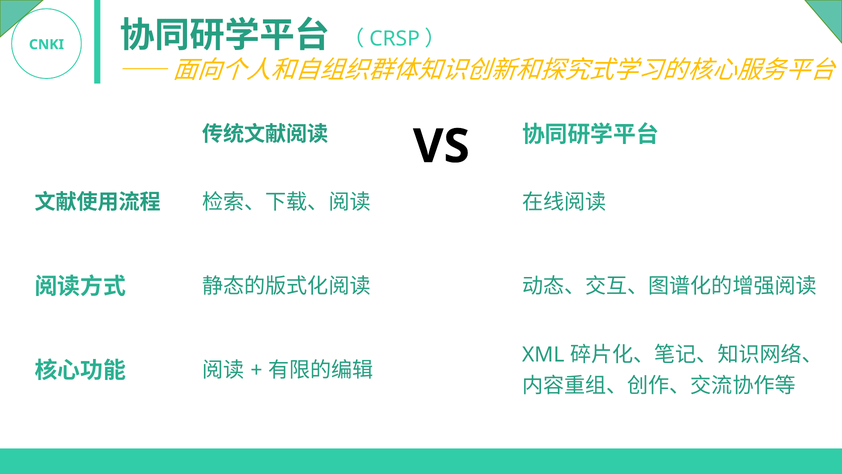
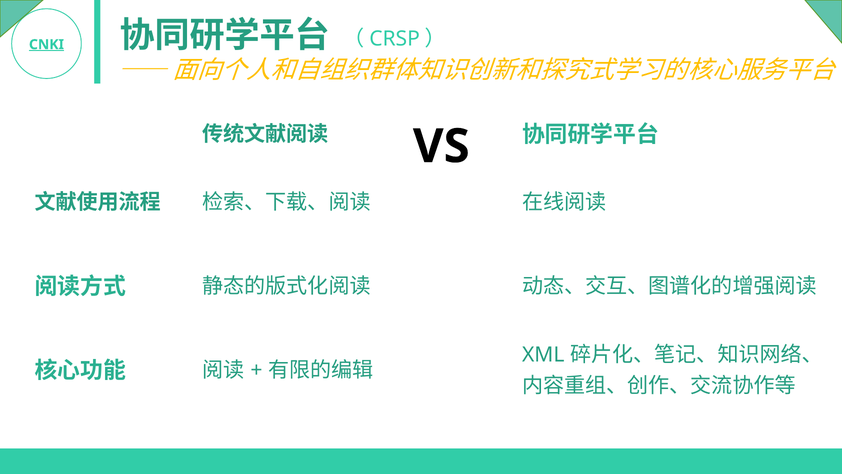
CNKI underline: none -> present (46, 45)
